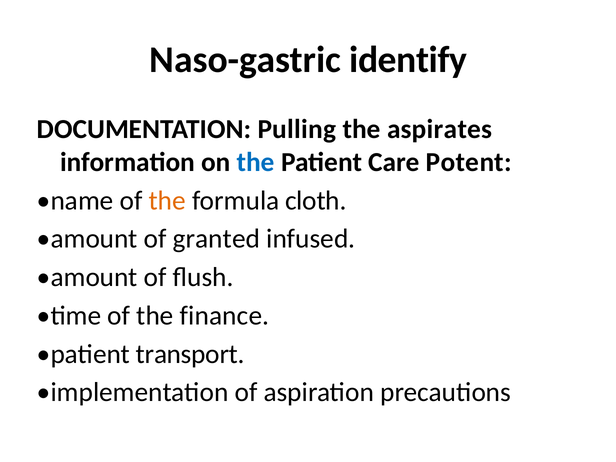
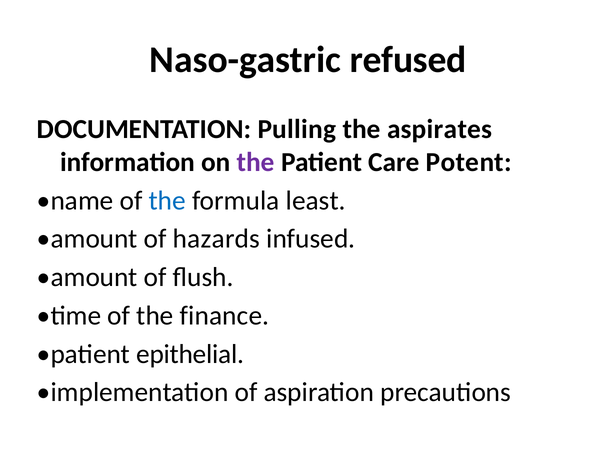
identify: identify -> refused (408, 60)
the colour: blue -> purple (256, 162)
the colour: orange -> blue (167, 201)
cloth: cloth -> least (316, 201)
granted: granted -> hazards (216, 239)
transport: transport -> epithelial (190, 354)
